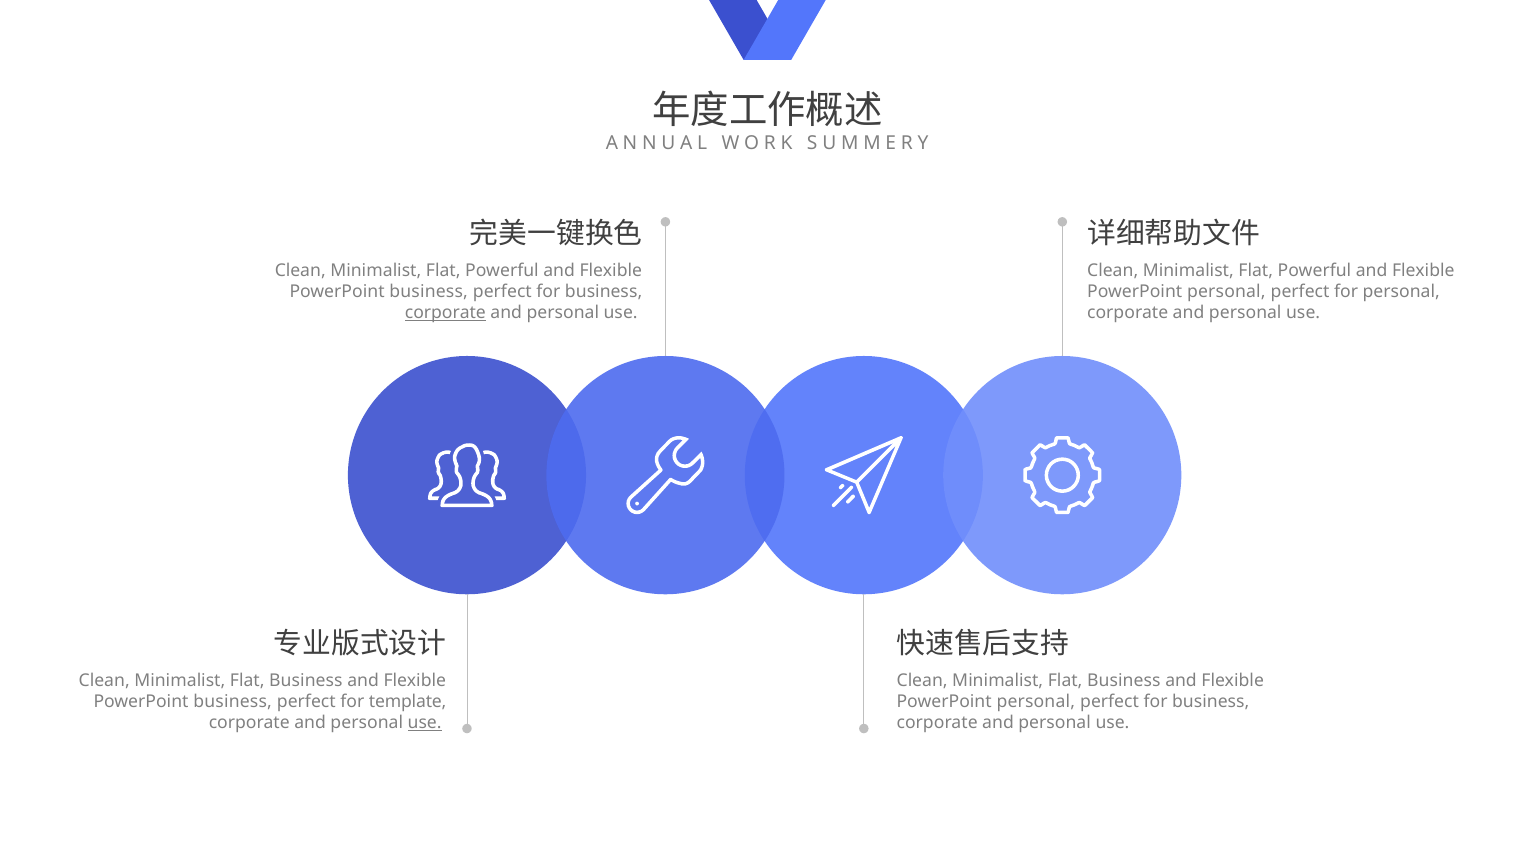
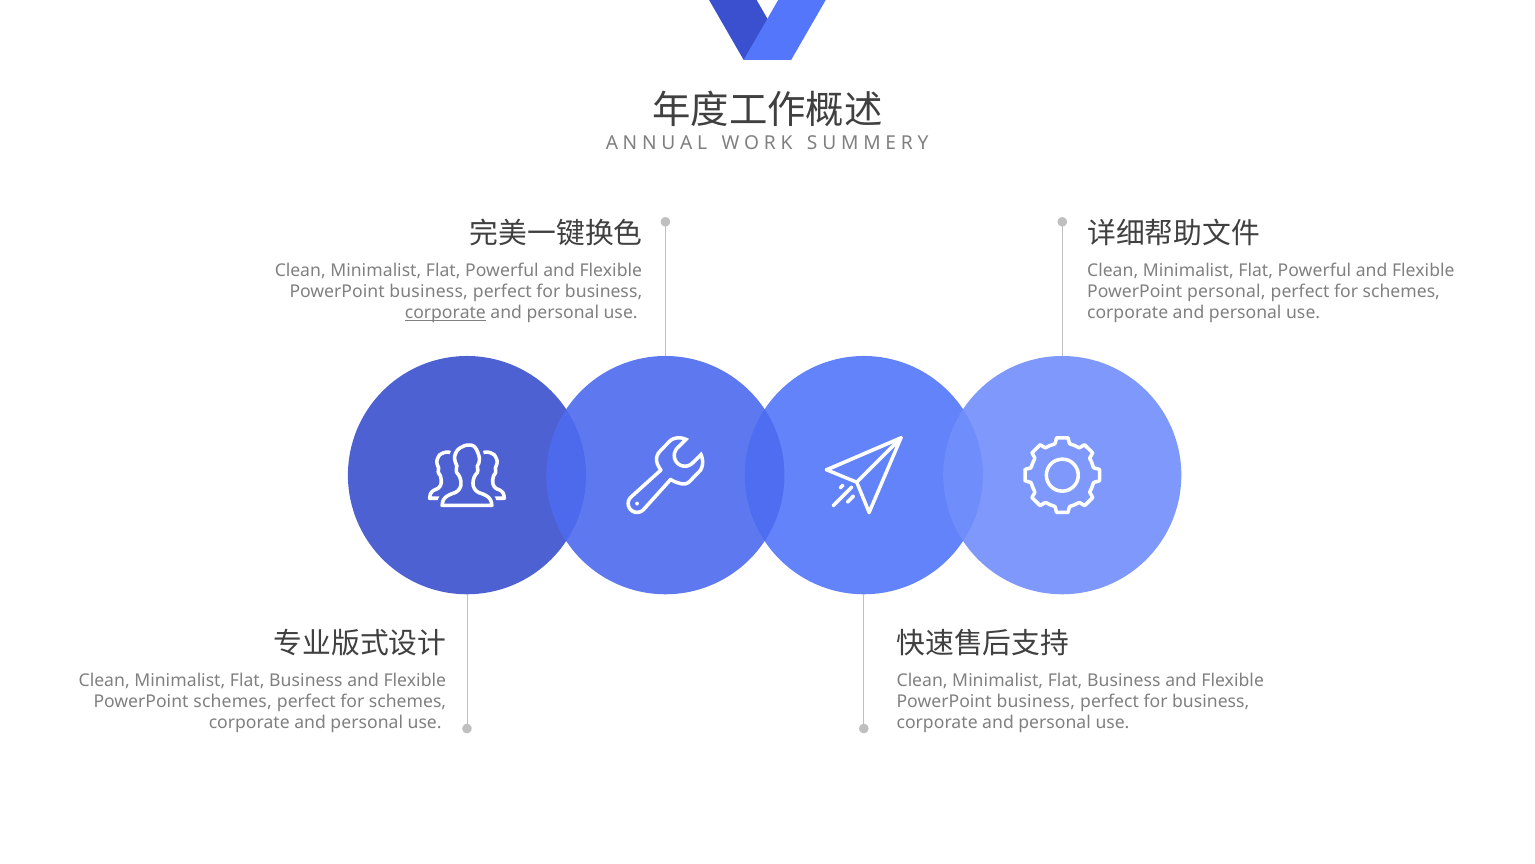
personal: personal -> schemes (1401, 292)
business: business -> schemes (233, 701)
template: template -> schemes (408, 701)
personal: personal -> business (1036, 701)
use underline: present -> none (425, 723)
